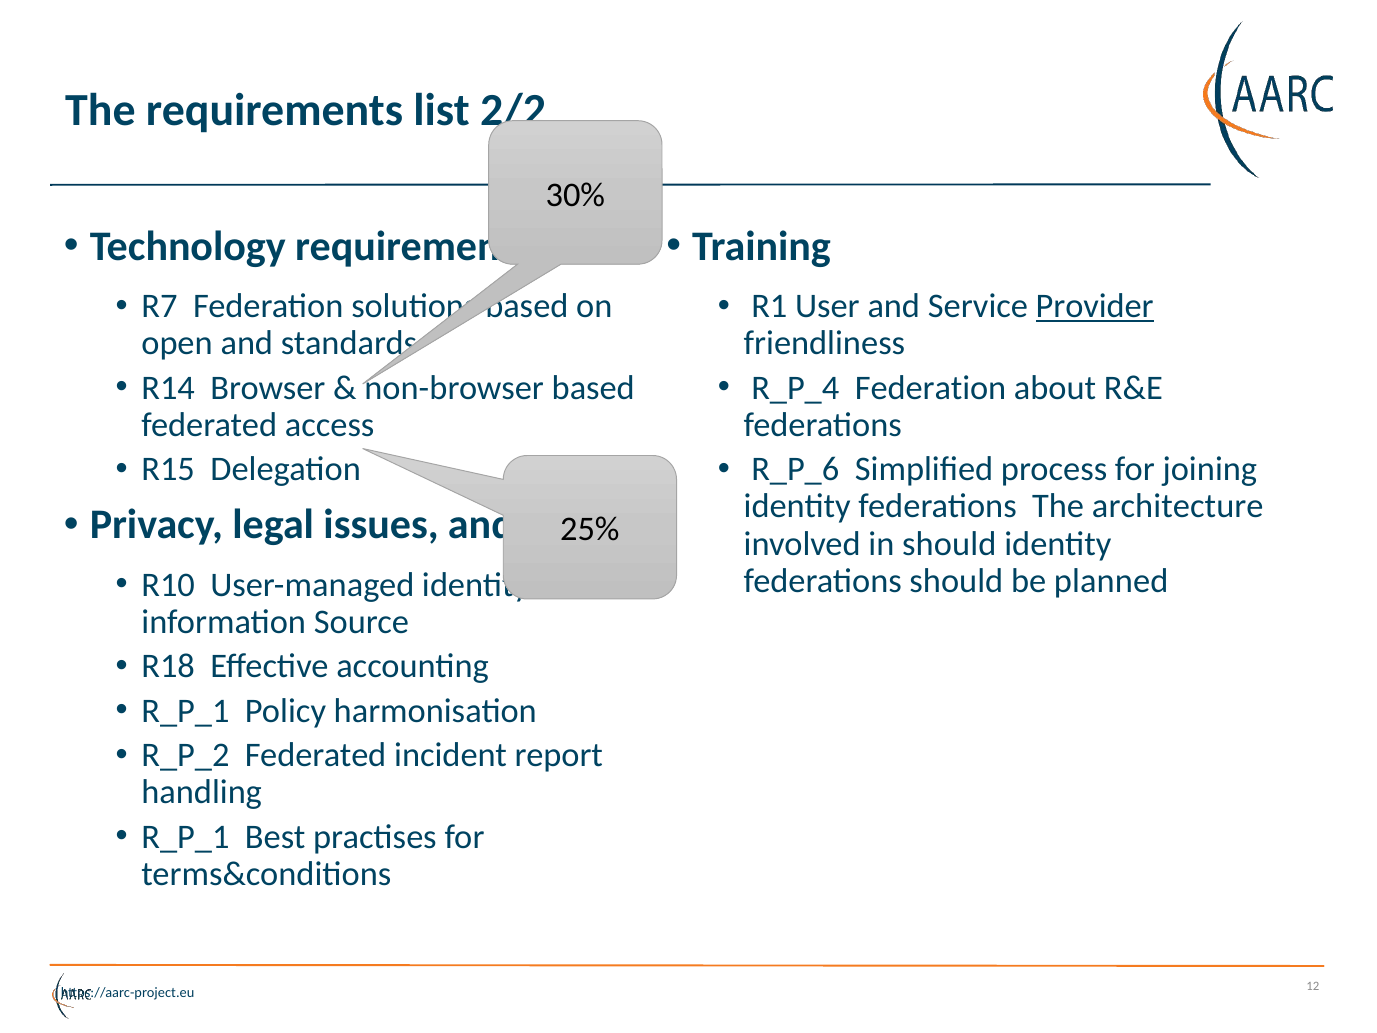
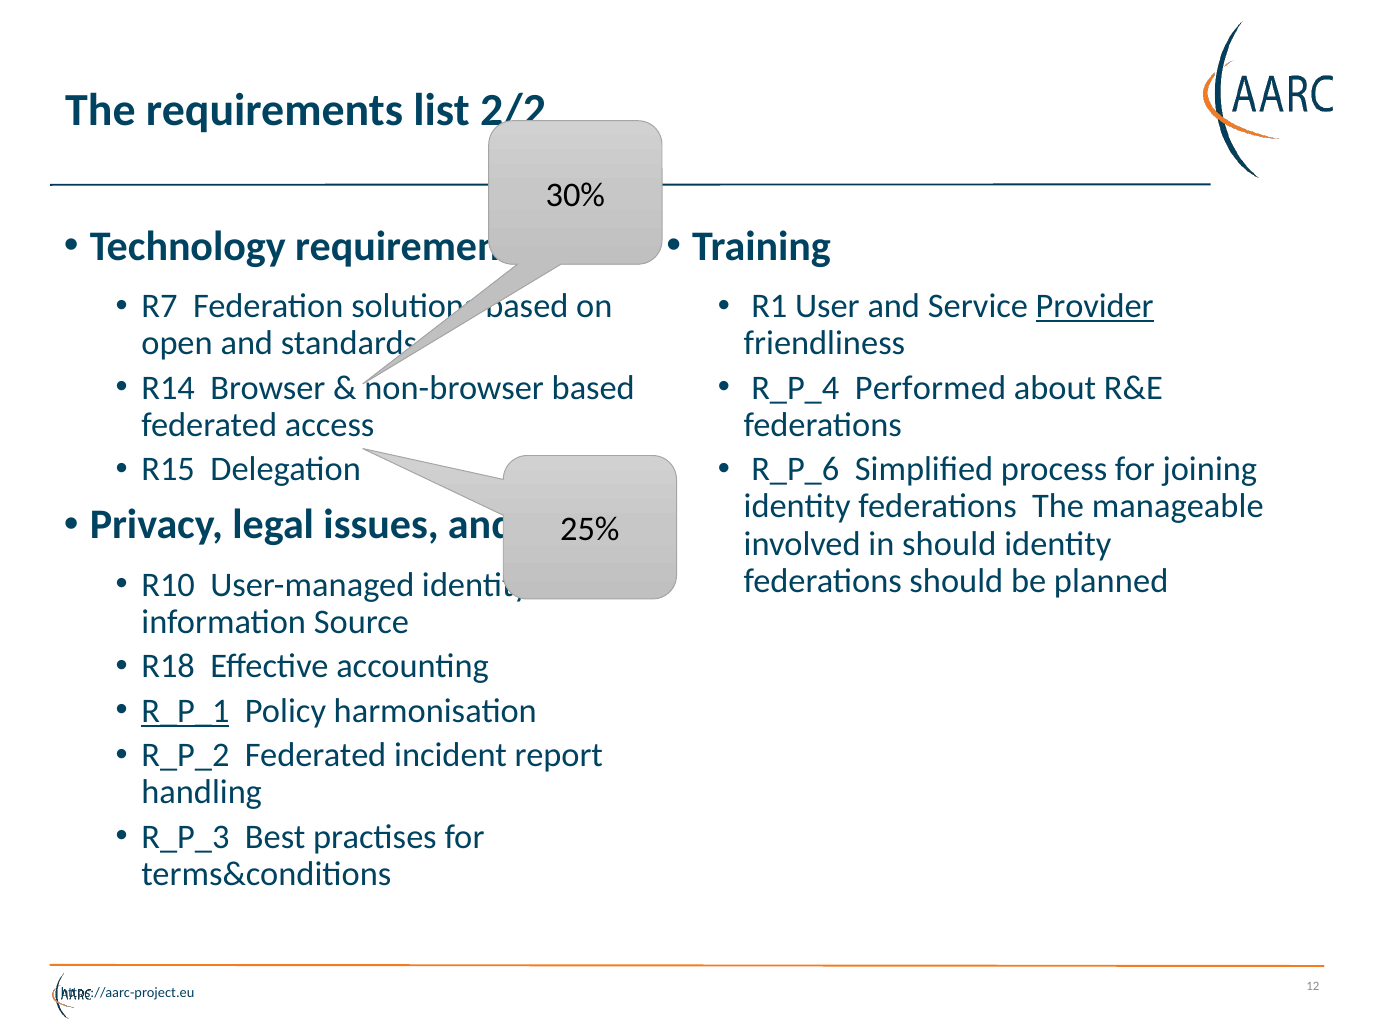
R_P_4 Federation: Federation -> Performed (930, 388)
architecture: architecture -> manageable (1178, 506)
R_P_1 underline: none -> present (185, 711)
R_P_1: R_P_1 -> R_P_3 (185, 836)
